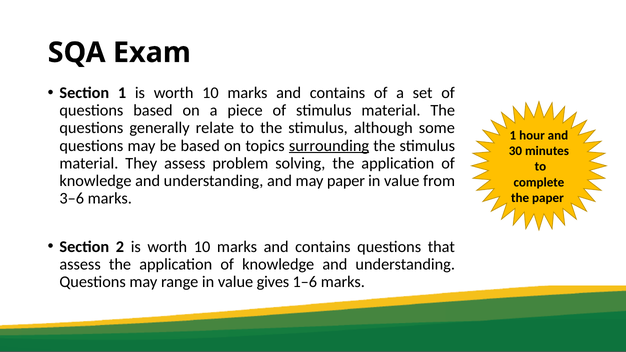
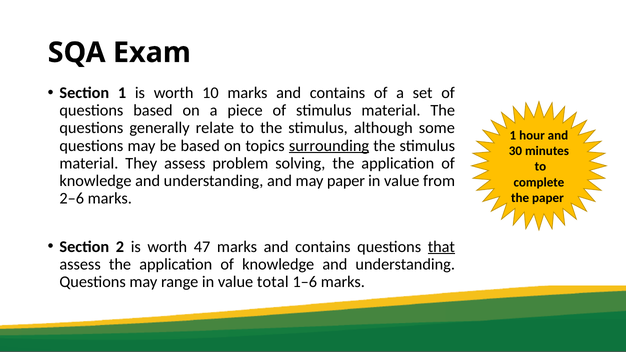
3–6: 3–6 -> 2–6 (72, 198)
2 is worth 10: 10 -> 47 (202, 247)
that underline: none -> present (441, 247)
gives: gives -> total (273, 282)
